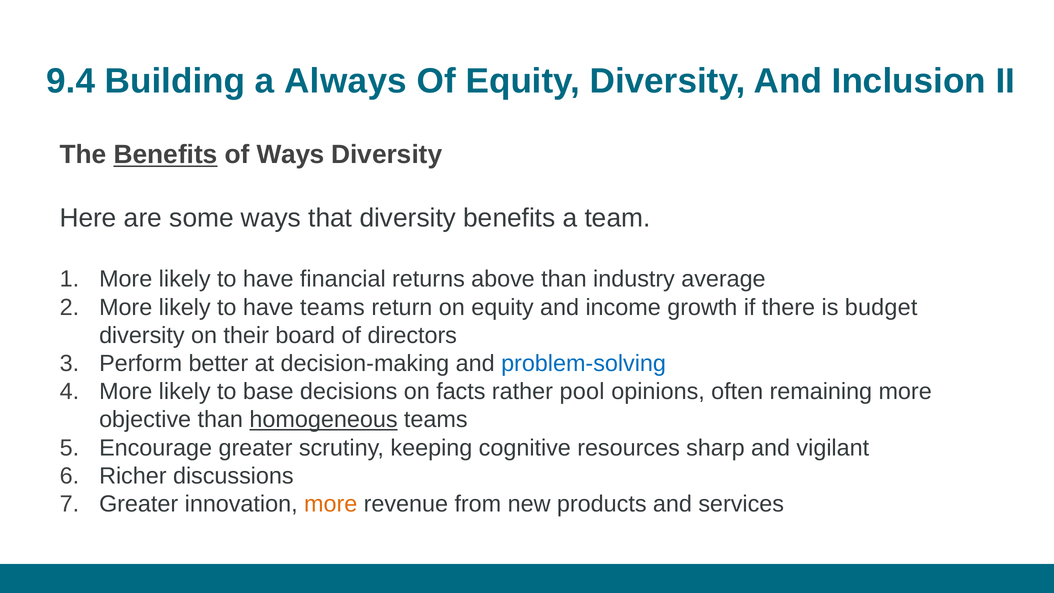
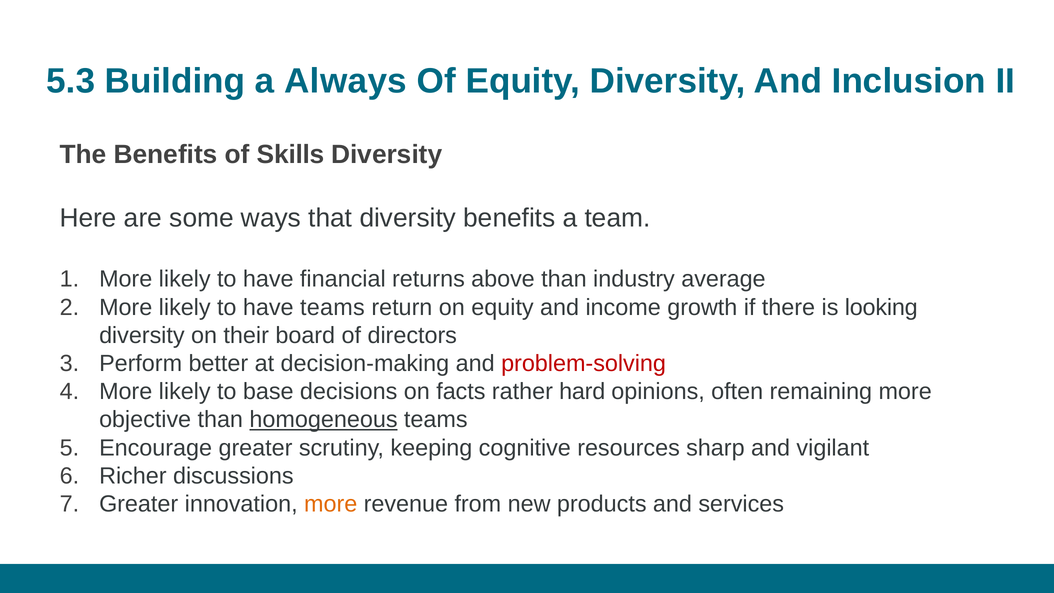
9.4: 9.4 -> 5.3 (71, 81)
Benefits underline: present -> none (166, 155)
of Ways: Ways -> Skills (291, 155)
budget: budget -> looking (881, 307)
problem-solving colour: blue -> red (584, 364)
pool: pool -> hard (582, 392)
